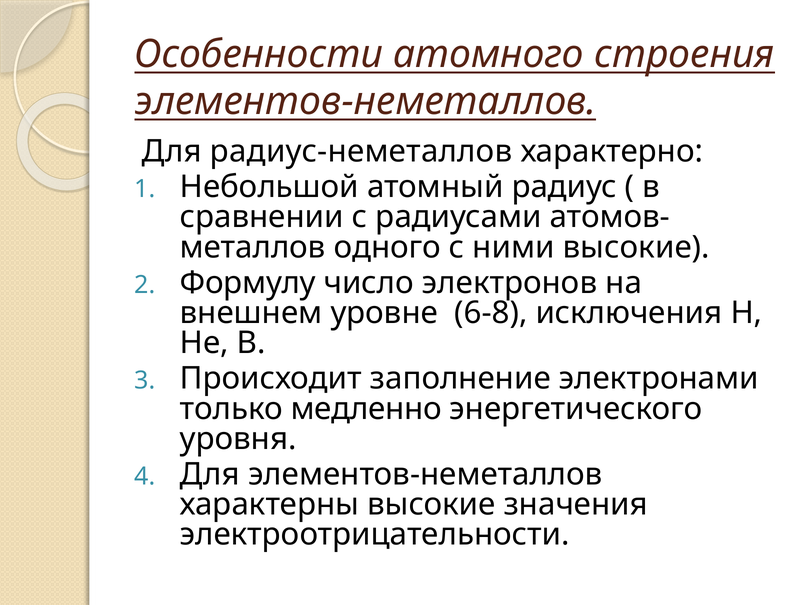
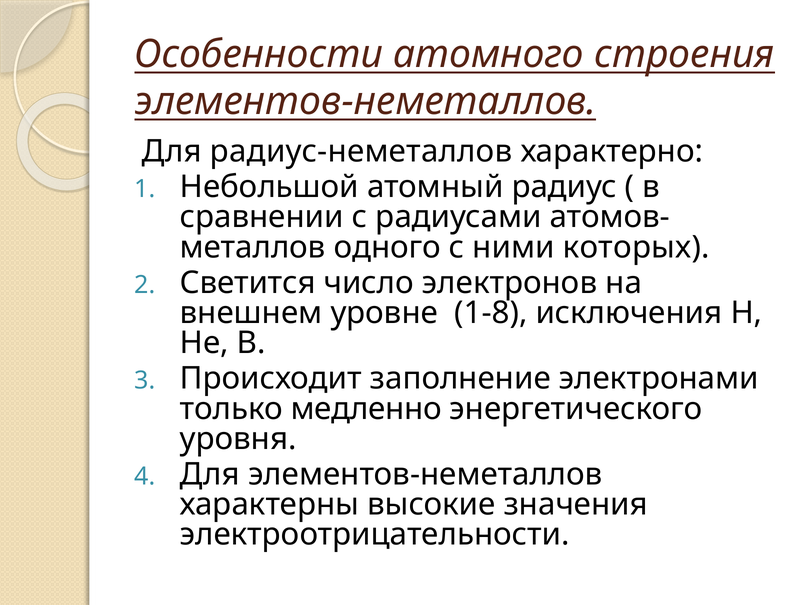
ними высокие: высокие -> которых (636, 247)
Формулу: Формулу -> Светится (248, 283)
6-8: 6-8 -> 1-8 (491, 313)
